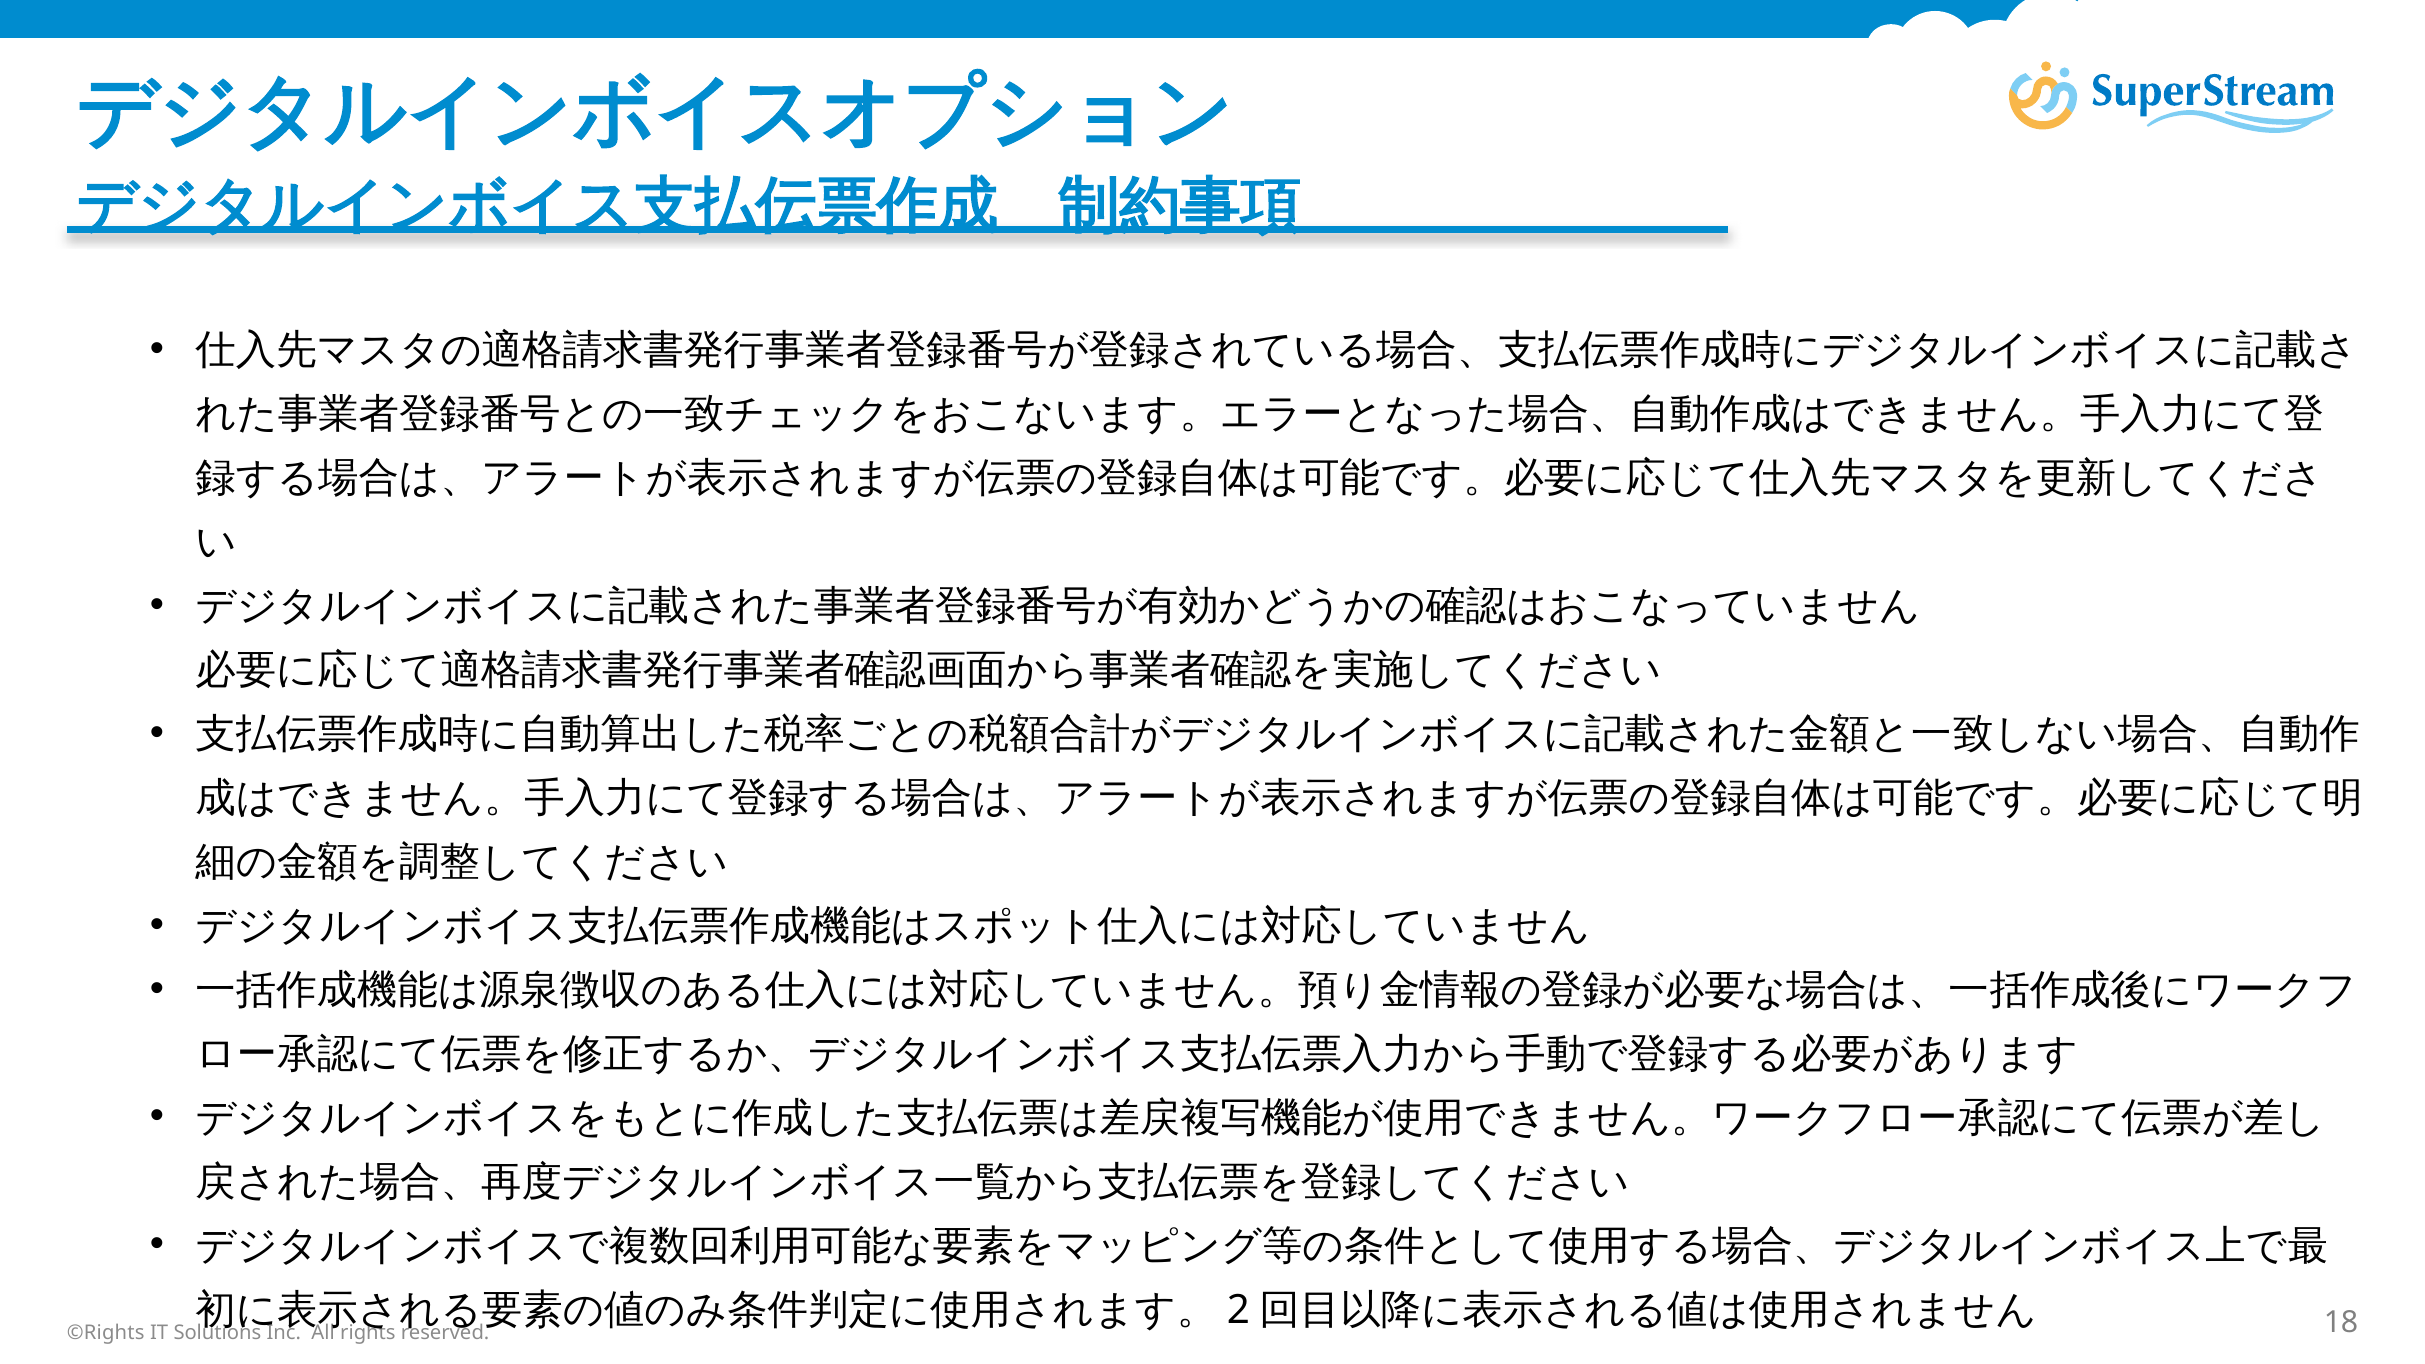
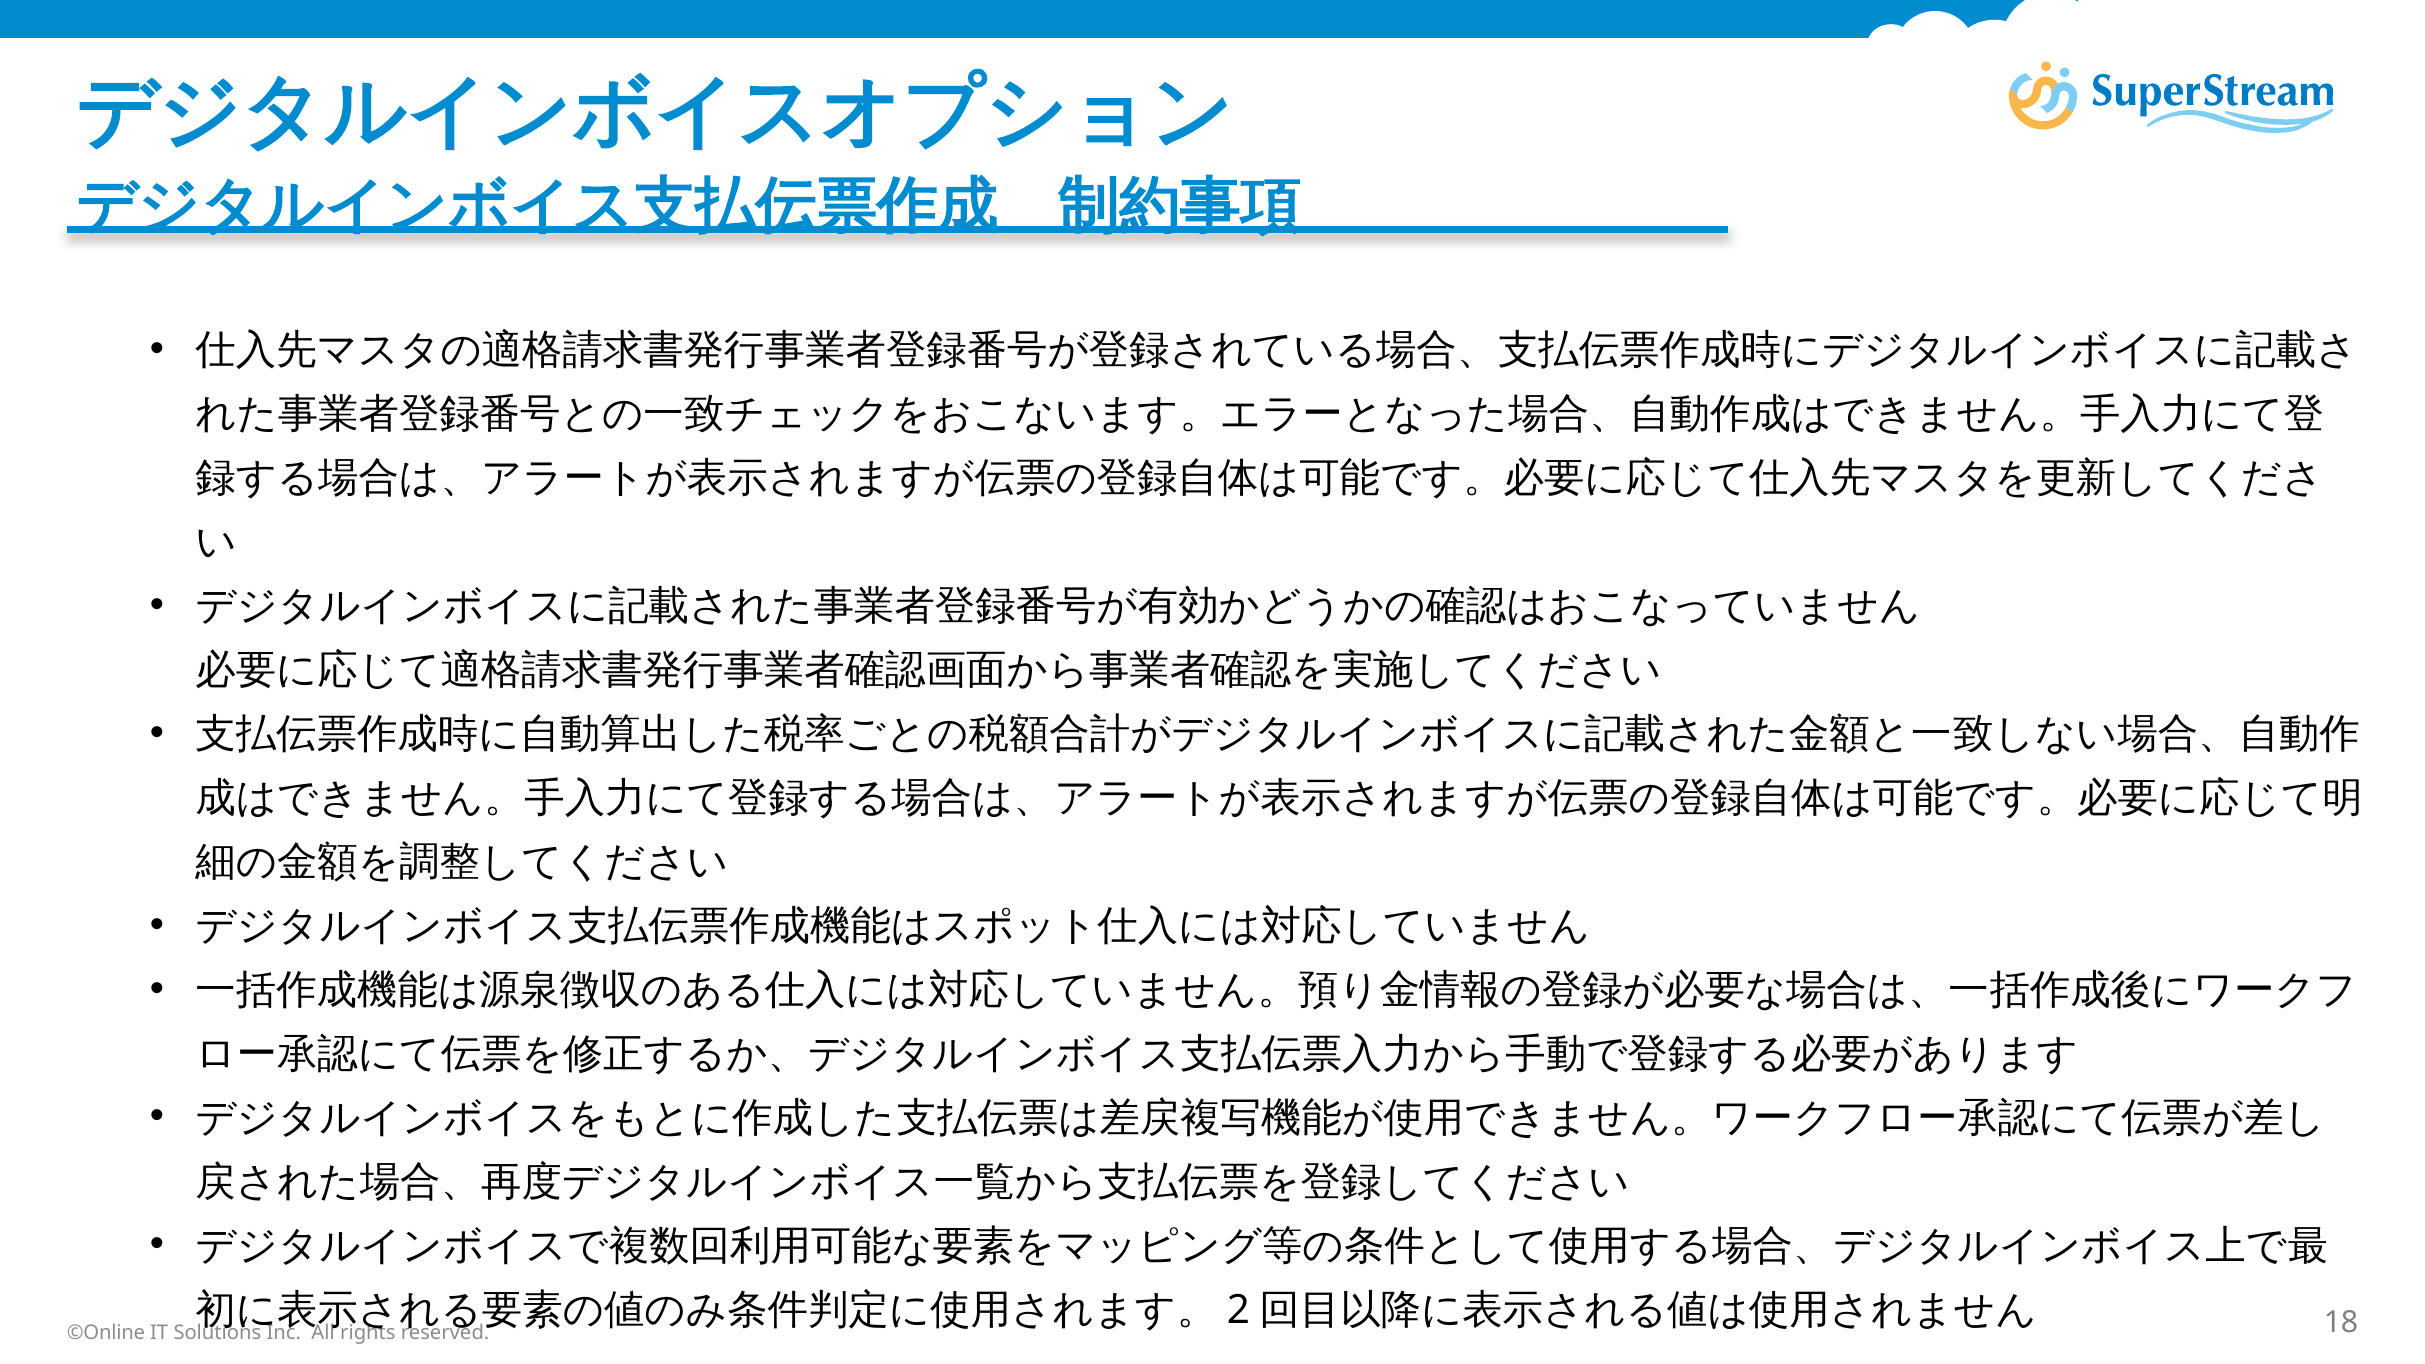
©Rights: ©Rights -> ©Online (106, 1333)
